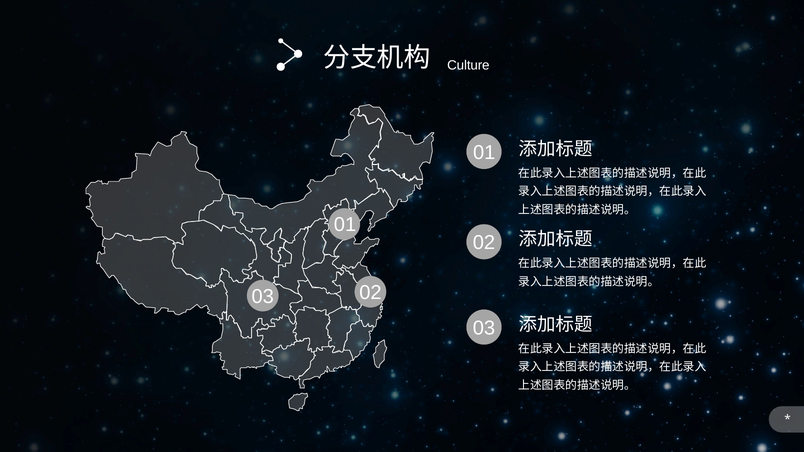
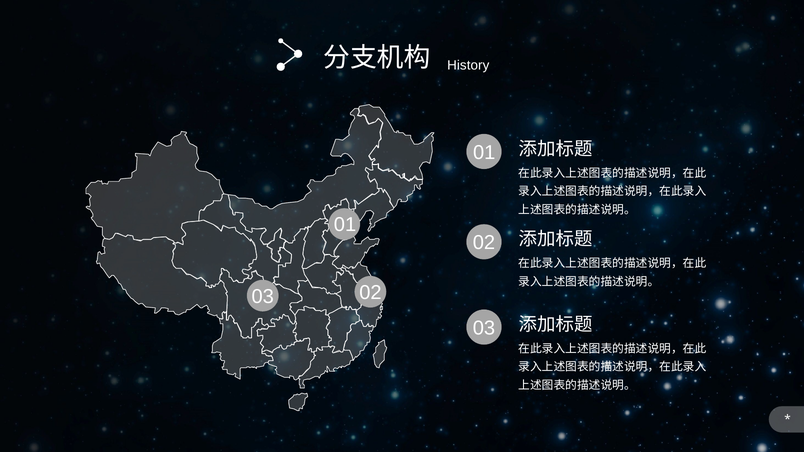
Culture: Culture -> History (468, 65)
